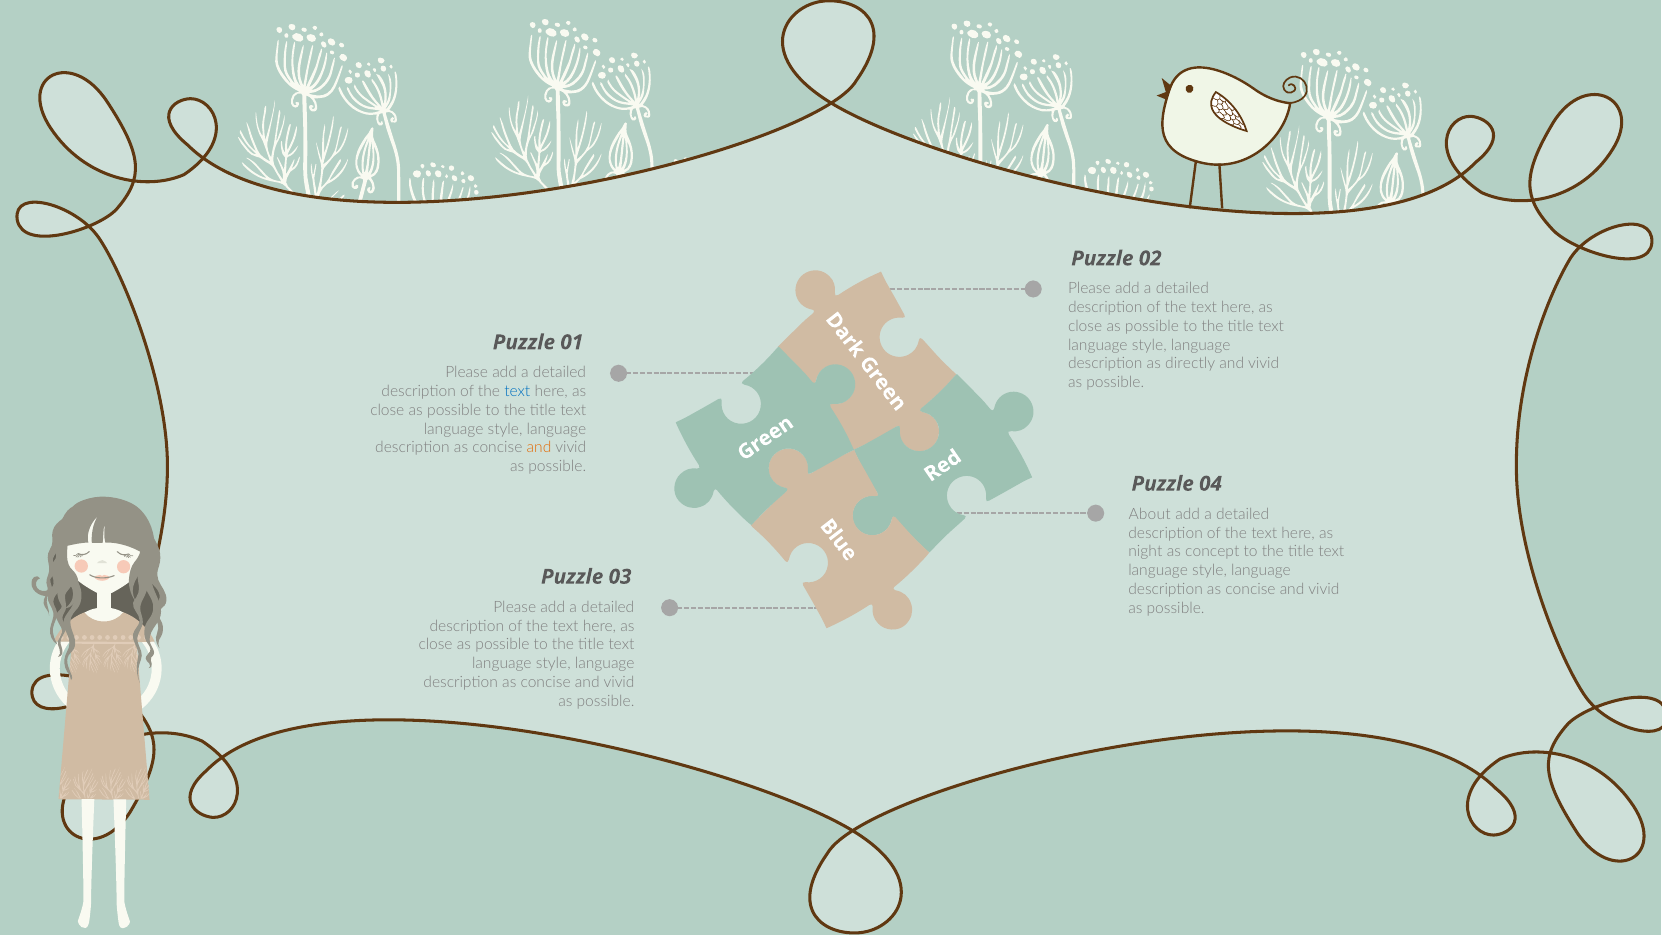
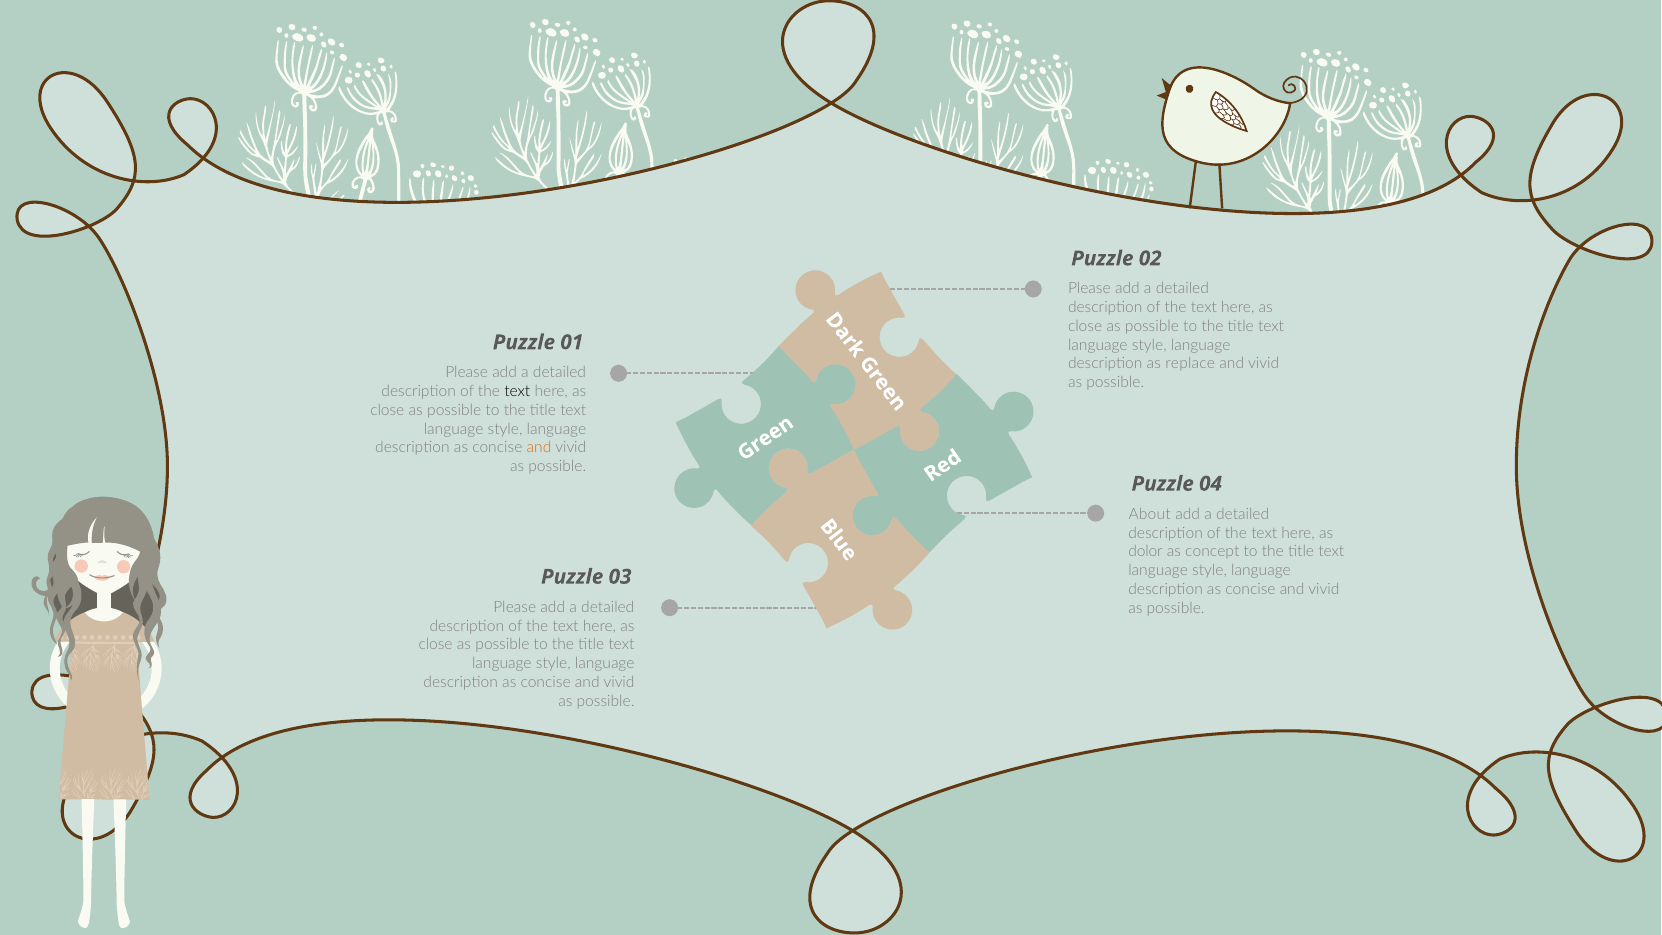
directly: directly -> replace (1190, 364)
text colour: blue -> black (517, 391)
night: night -> dolor (1146, 552)
